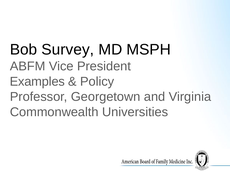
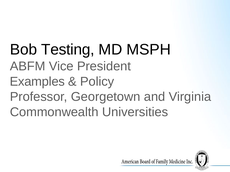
Survey: Survey -> Testing (68, 50)
